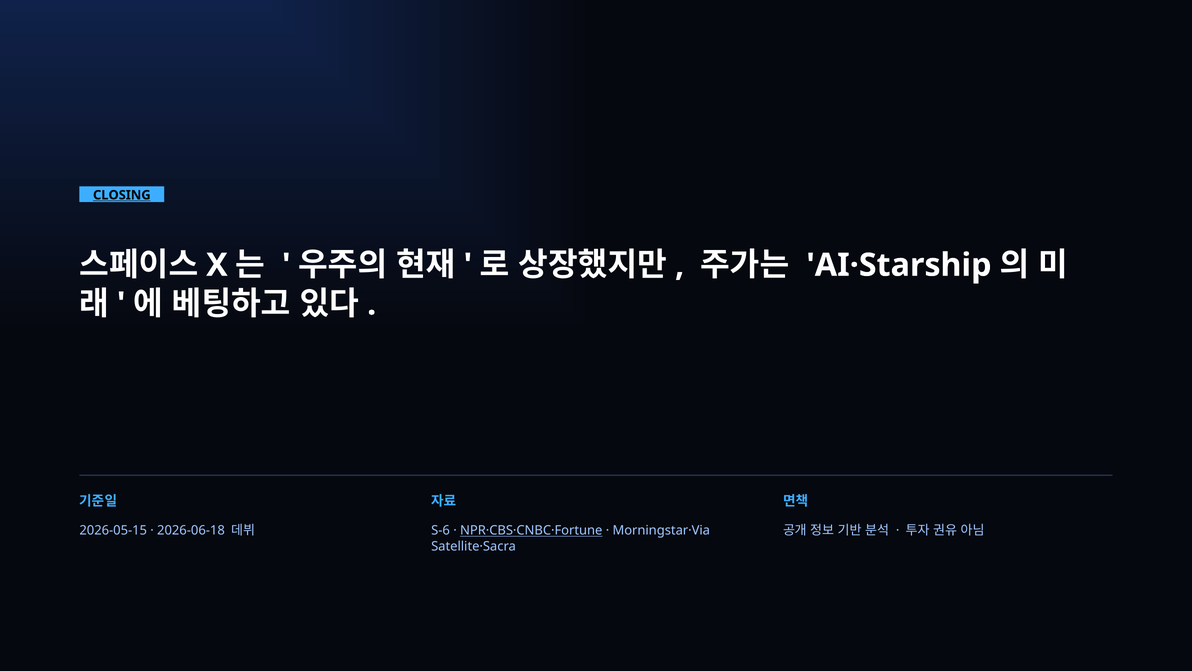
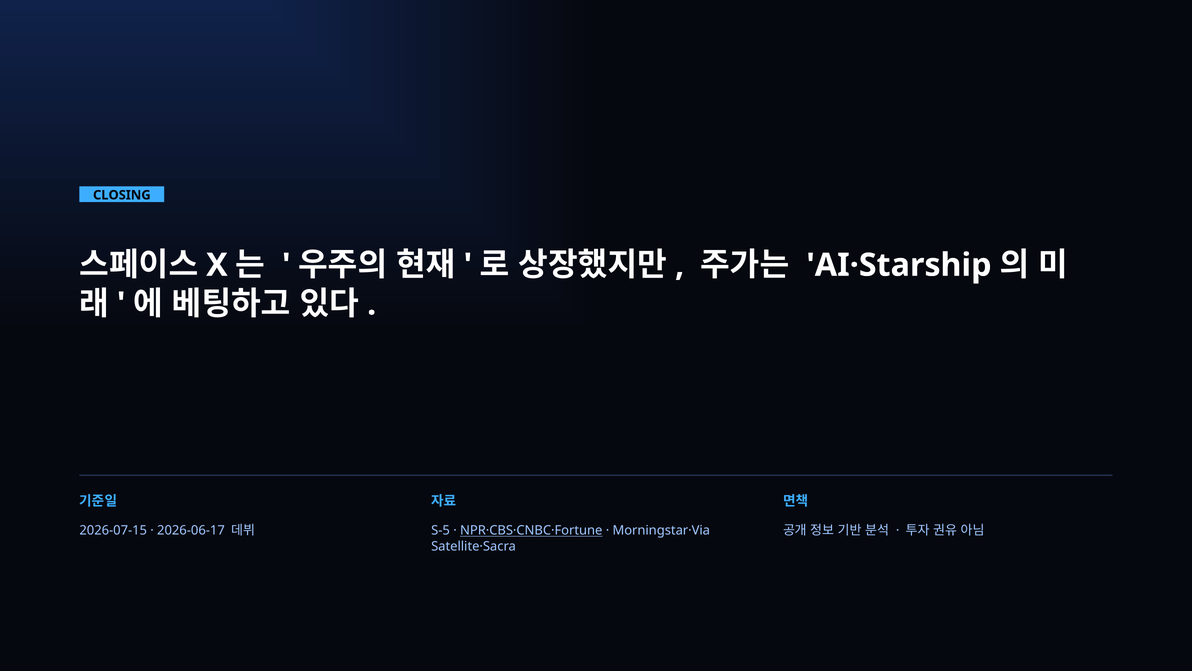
CLOSING underline: present -> none (122, 195)
2026-05-15: 2026-05-15 -> 2026-07-15 (113, 530)
2026-06-18: 2026-06-18 -> 2026-06-17 (191, 530)
S-6: S-6 -> S-5 (441, 530)
